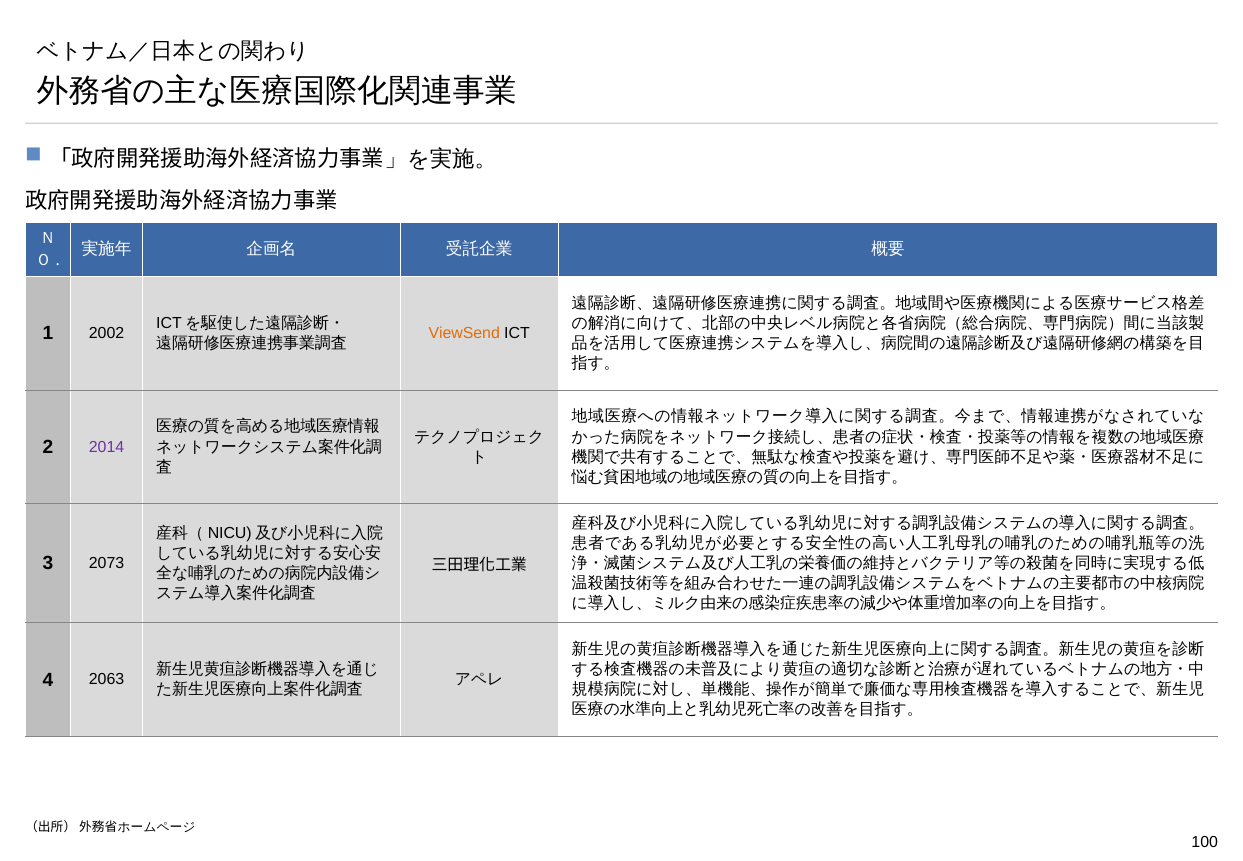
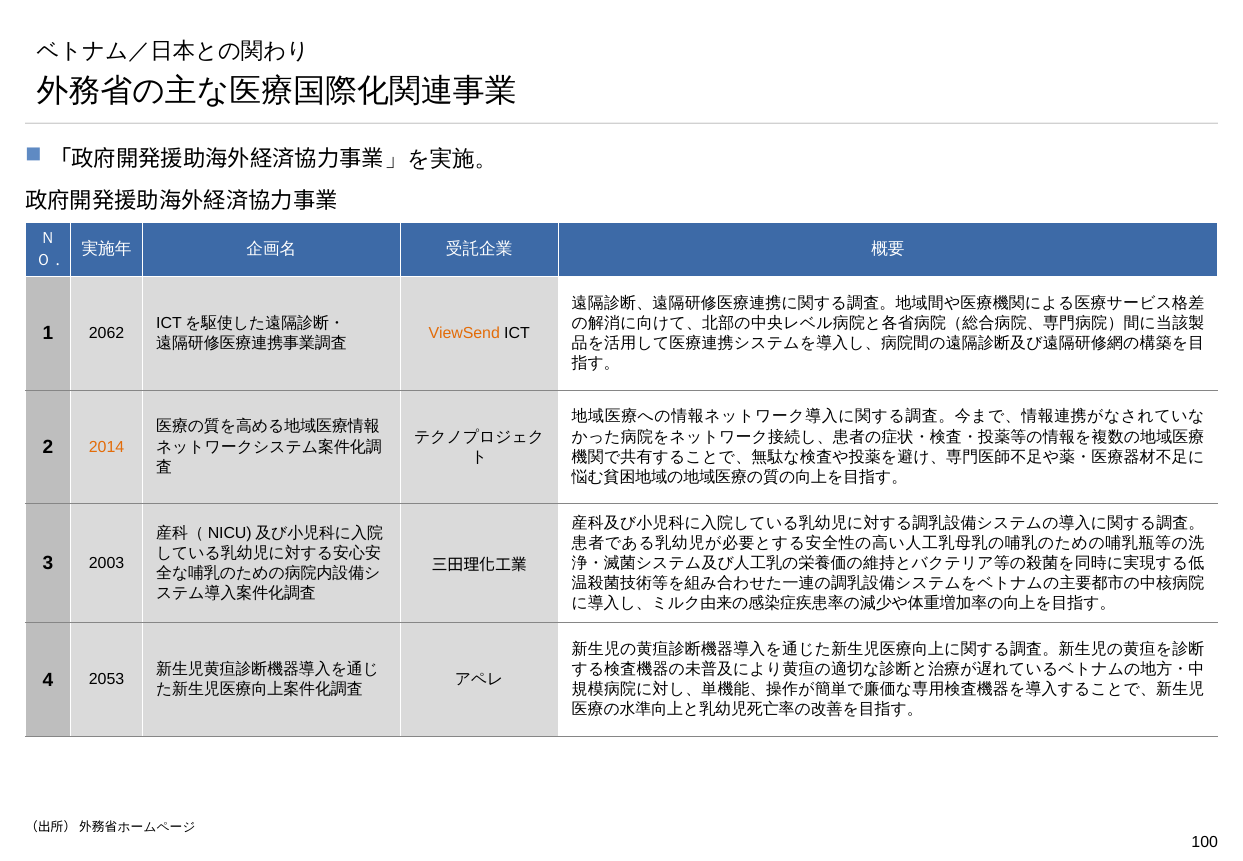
2002: 2002 -> 2062 (107, 333)
2014 colour: purple -> orange (107, 447)
2073: 2073 -> 2003 (107, 563)
2063: 2063 -> 2053 (107, 679)
